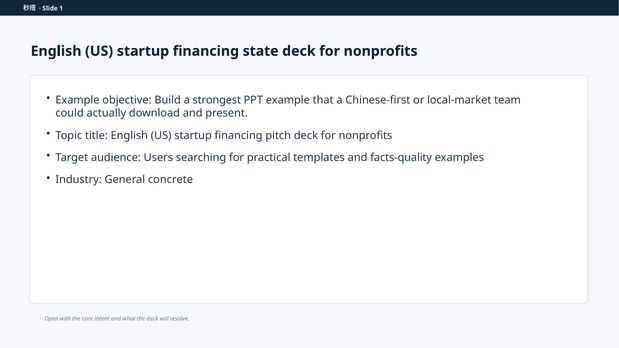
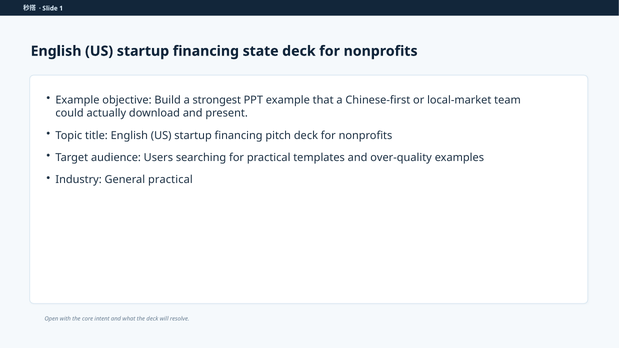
facts-quality: facts-quality -> over-quality (401, 158)
General concrete: concrete -> practical (170, 180)
